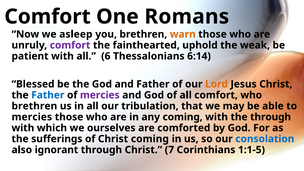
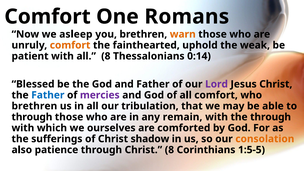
comfort colour: purple -> orange (70, 45)
all 6: 6 -> 8 (106, 56)
6:14: 6:14 -> 0:14 (199, 56)
Lord colour: orange -> purple (217, 84)
mercies: mercies -> through (32, 117)
any coming: coming -> remain (183, 117)
Christ coming: coming -> shadow (150, 139)
consolation colour: blue -> orange (265, 139)
ignorant: ignorant -> patience (56, 150)
Christ 7: 7 -> 8 (169, 150)
1:1-5: 1:1-5 -> 1:5-5 (252, 150)
